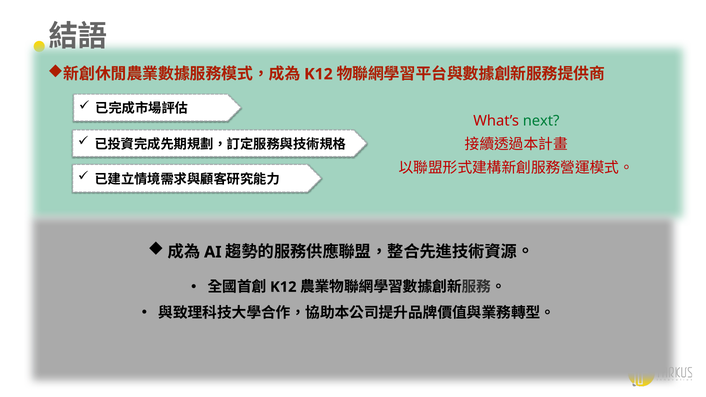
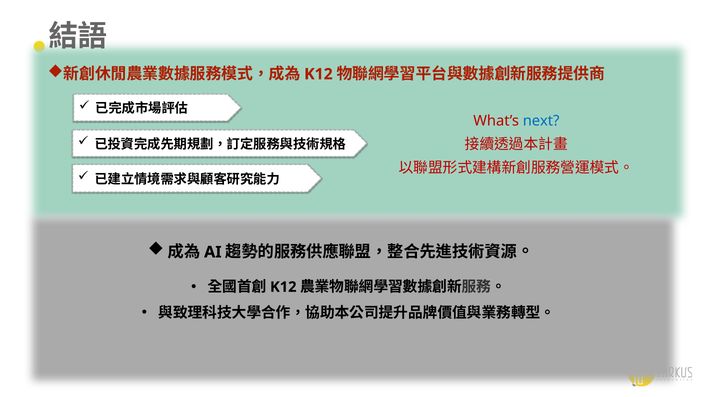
next colour: green -> blue (541, 121)
